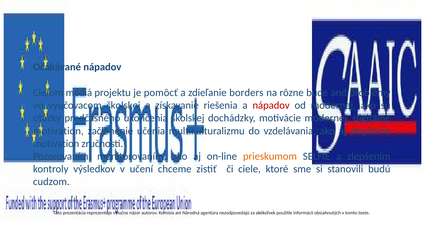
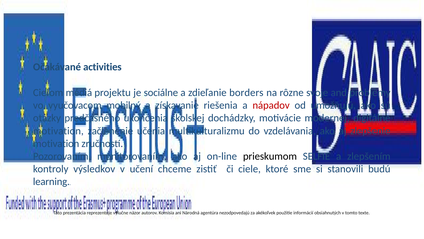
Očakávané nápadov: nápadov -> activities (102, 67)
pomôcť: pomôcť -> sociálne (161, 92)
bude: bude -> svoje (317, 92)
vyučovacom školskej: školskej -> mobilný (124, 105)
od modernej: modernej -> umožňujú (333, 105)
prieskumom colour: orange -> black (270, 156)
cudzom: cudzom -> learning (51, 181)
